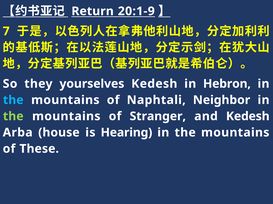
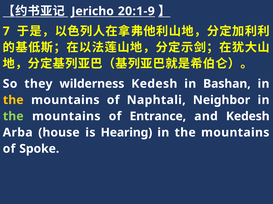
Return: Return -> Jericho (93, 11)
yourselves: yourselves -> wilderness (92, 84)
Hebron: Hebron -> Bashan (227, 84)
the colour: light blue -> yellow (13, 100)
Stranger: Stranger -> Entrance (158, 117)
These: These -> Spoke (39, 149)
